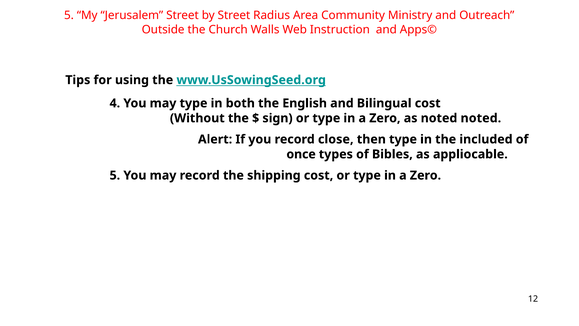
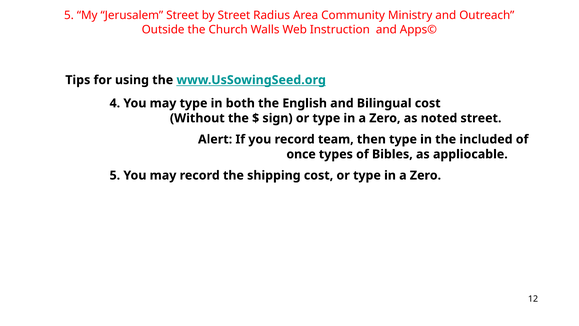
noted noted: noted -> street (481, 118)
close: close -> team (336, 139)
